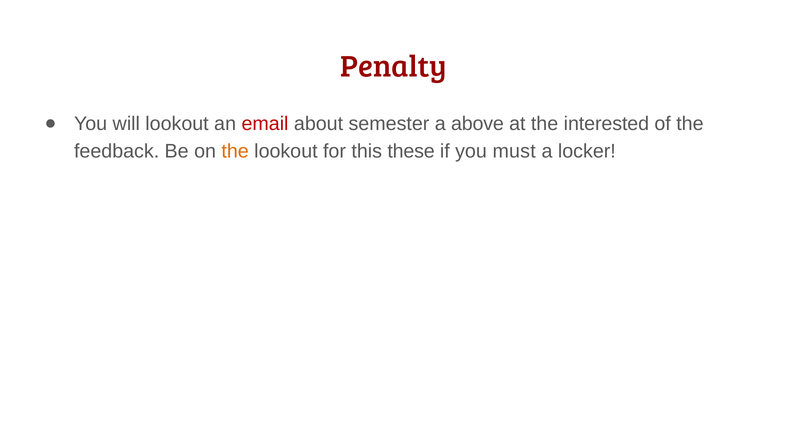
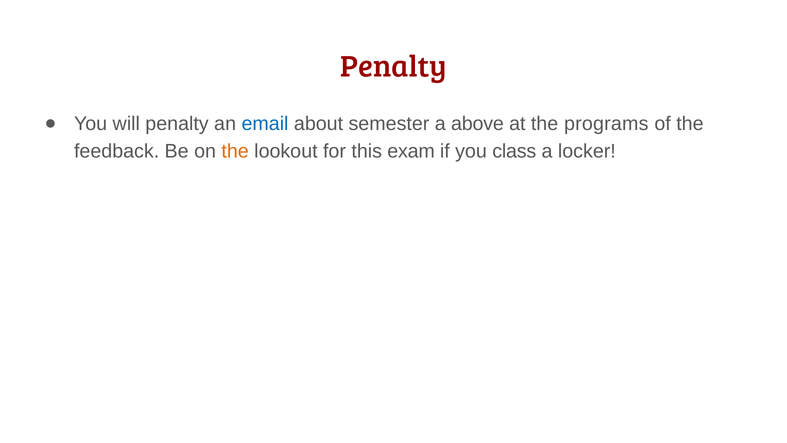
will lookout: lookout -> penalty (177, 124)
email colour: red -> blue (265, 124)
interested: interested -> programs (606, 124)
these: these -> exam (411, 151)
must: must -> class (514, 151)
